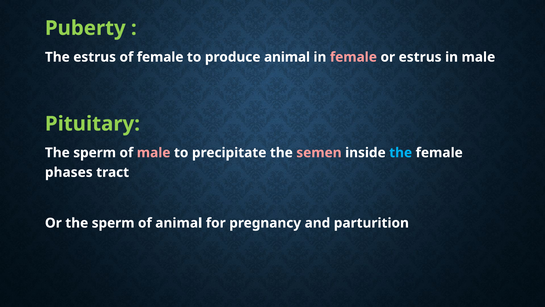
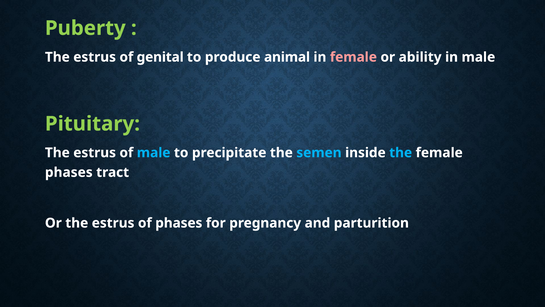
of female: female -> genital (160, 57)
or estrus: estrus -> ability (420, 57)
sperm: sperm -> estrus (95, 153)
male colour: pink -> light blue (154, 153)
semen colour: pink -> light blue (319, 153)
Or the sperm: sperm -> estrus (113, 223)
of animal: animal -> phases (179, 223)
